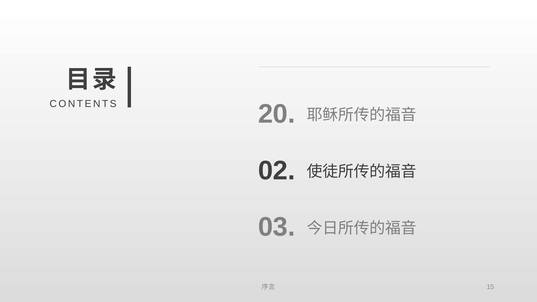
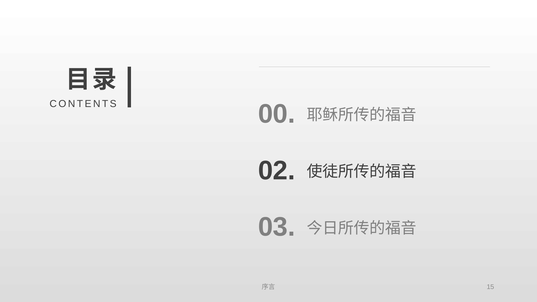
20: 20 -> 00 (277, 114)
